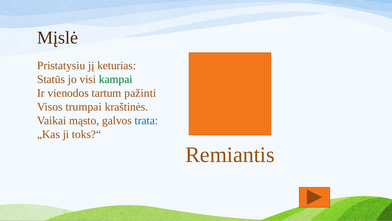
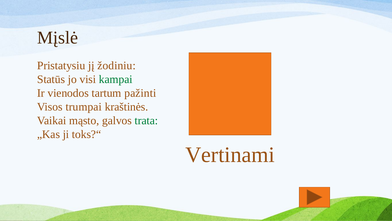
keturias: keturias -> žodiniu (117, 65)
trata colour: blue -> green (146, 120)
Remiantis: Remiantis -> Vertinami (230, 155)
